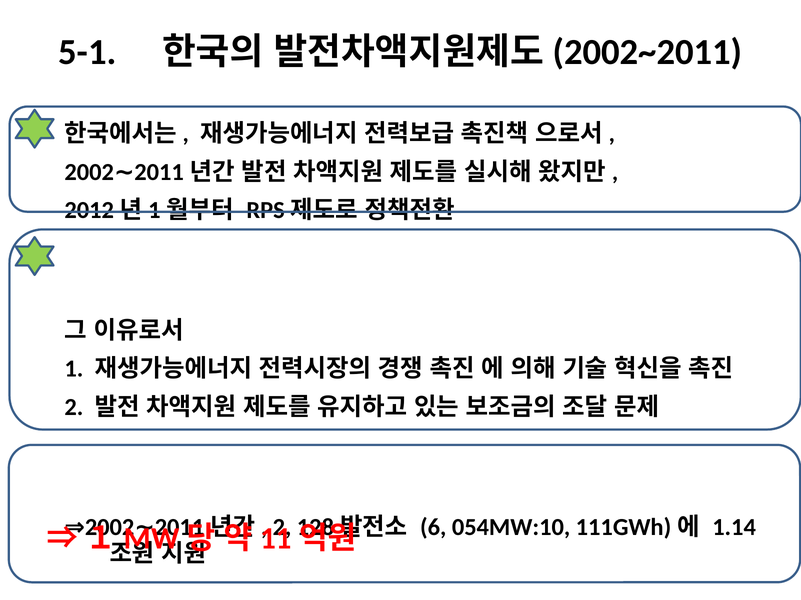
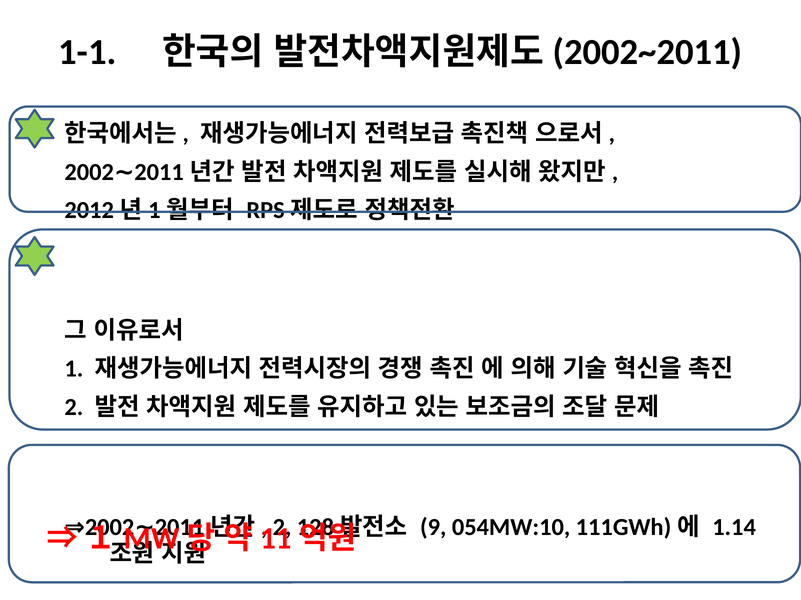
5-1: 5-1 -> 1-1 (87, 52)
6: 6 -> 9 (433, 528)
